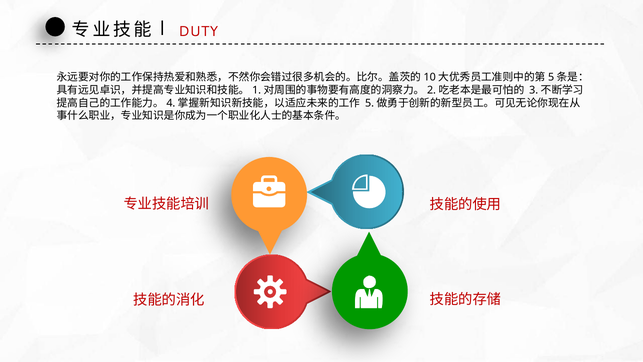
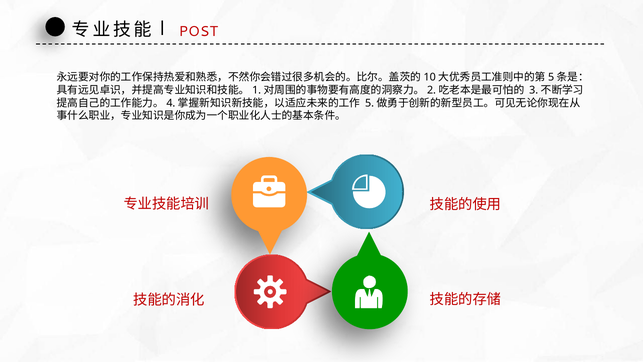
DUTY: DUTY -> POST (198, 32)
